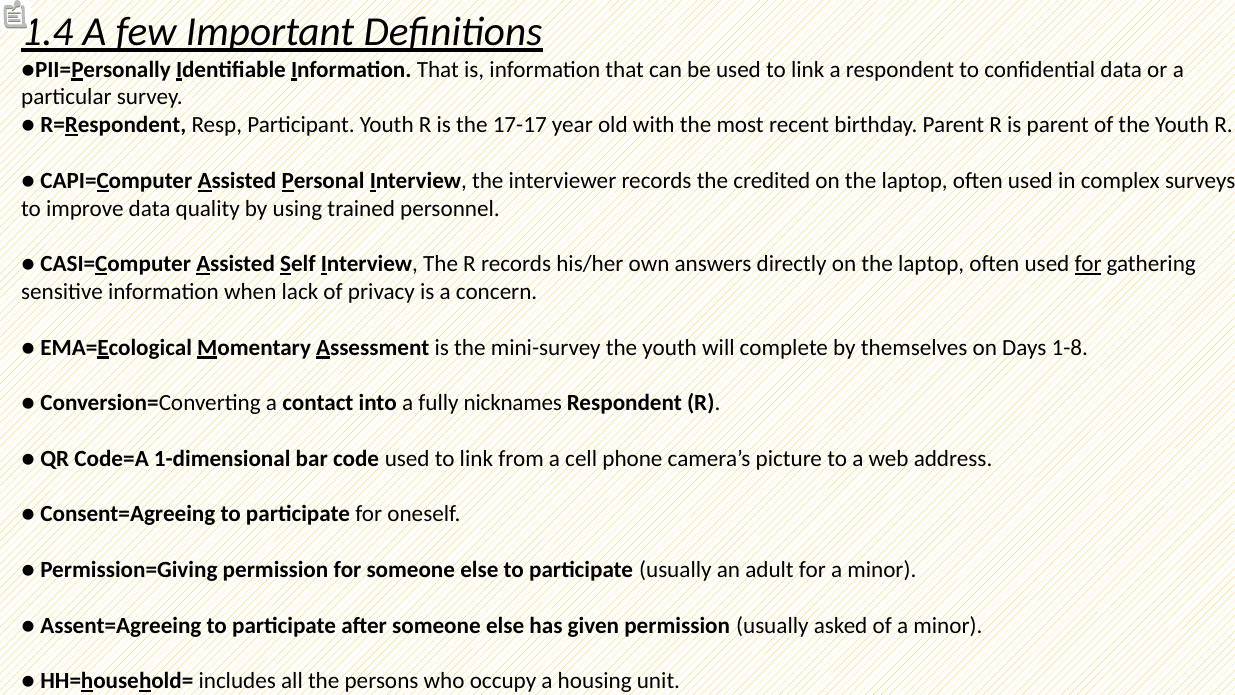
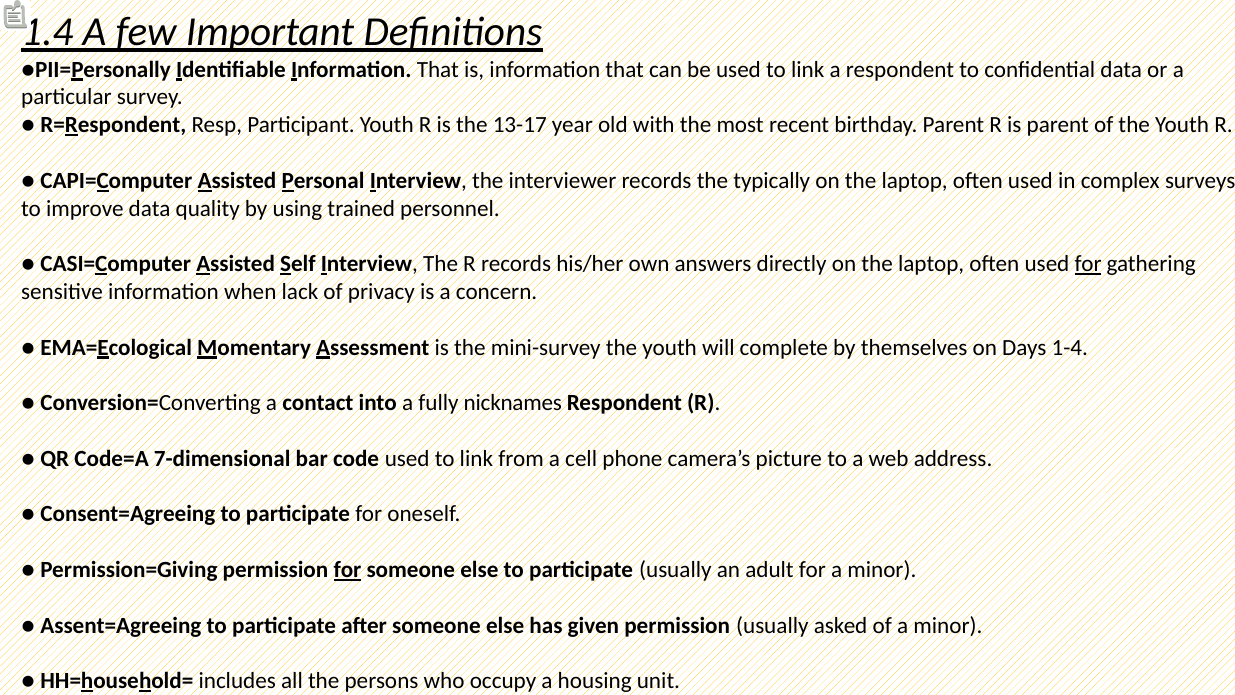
17-17: 17-17 -> 13-17 (520, 125)
credited: credited -> typically (772, 181)
1-8: 1-8 -> 1-4 (1070, 347)
1-dimensional: 1-dimensional -> 7-dimensional (222, 459)
for underline: none -> present (347, 570)
